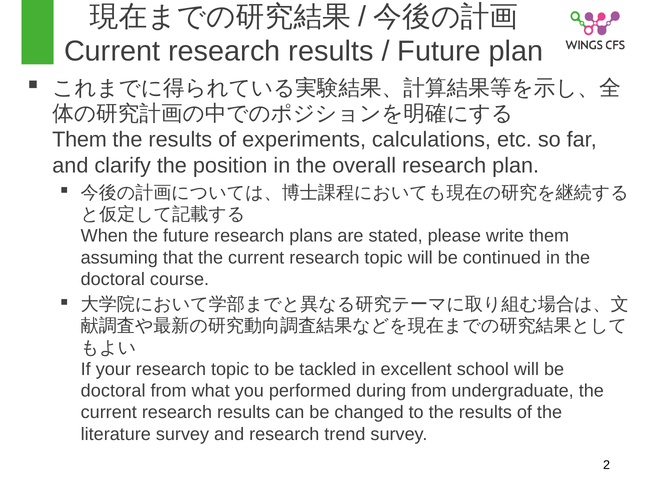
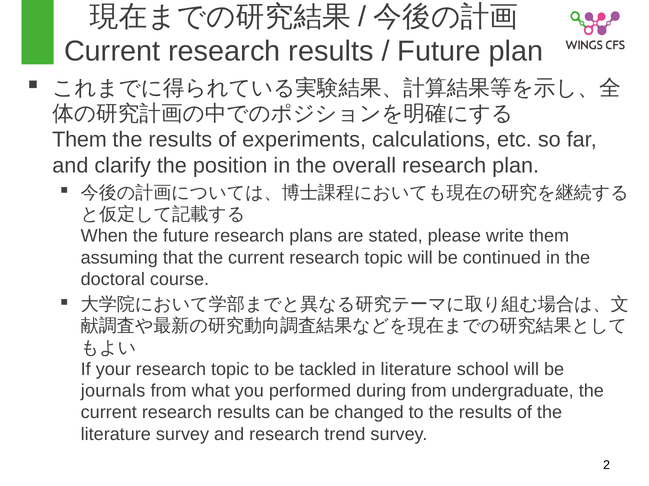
in excellent: excellent -> literature (416, 370)
doctoral: doctoral -> journals (113, 391)
